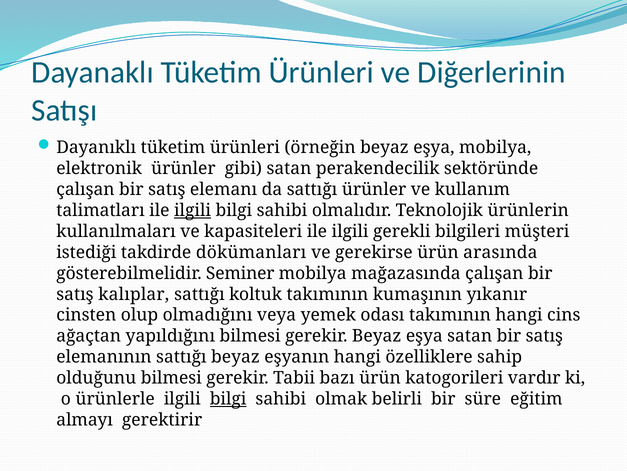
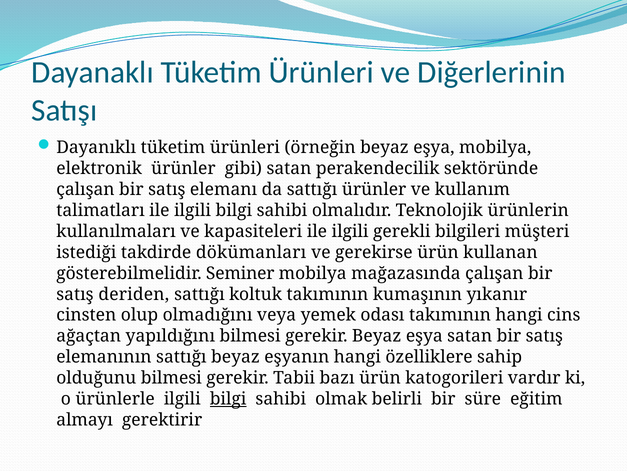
ilgili underline: present -> none (193, 210)
arasında: arasında -> kullanan (500, 252)
kalıplar: kalıplar -> deriden (134, 294)
